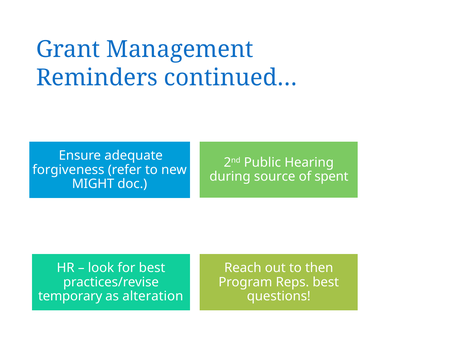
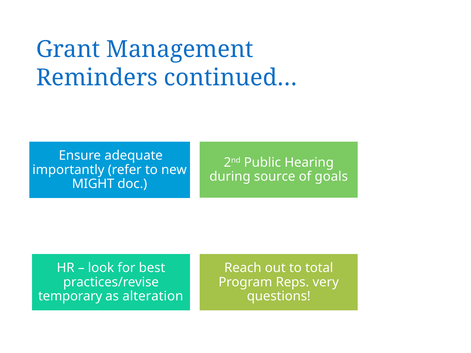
forgiveness: forgiveness -> importantly (68, 170)
spent: spent -> goals (331, 177)
then: then -> total (319, 268)
Reps best: best -> very (326, 282)
